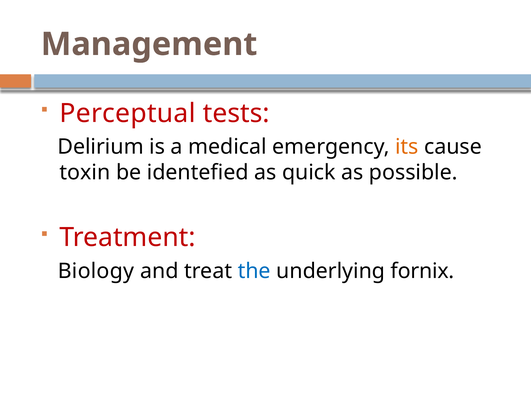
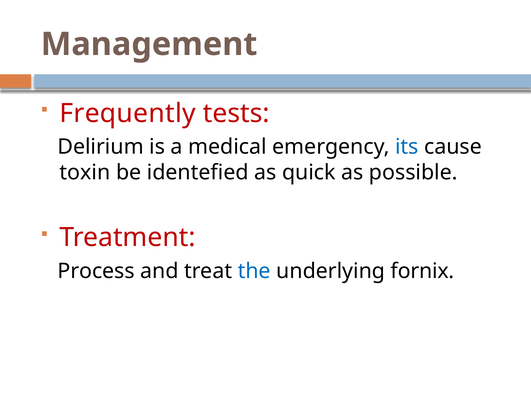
Perceptual: Perceptual -> Frequently (128, 113)
its colour: orange -> blue (407, 147)
Biology: Biology -> Process (96, 271)
